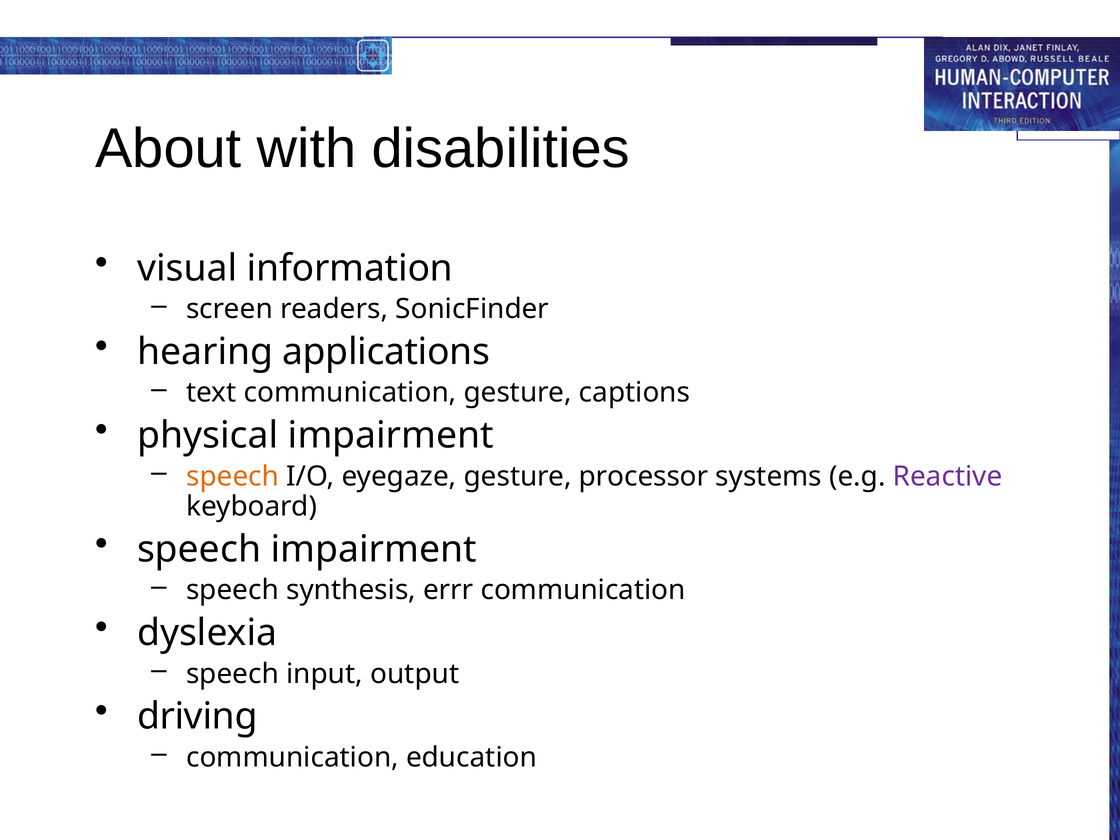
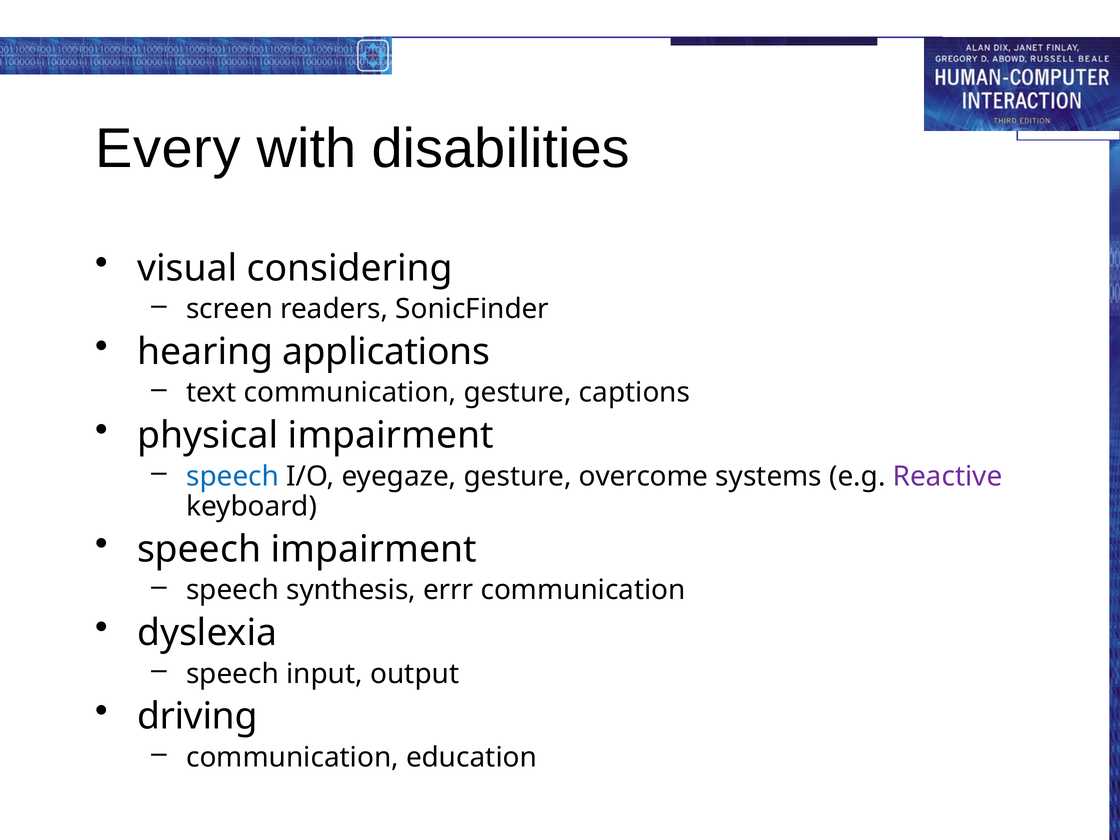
About: About -> Every (168, 149)
information: information -> considering (350, 268)
speech colour: orange -> blue (233, 476)
processor: processor -> overcome (644, 476)
